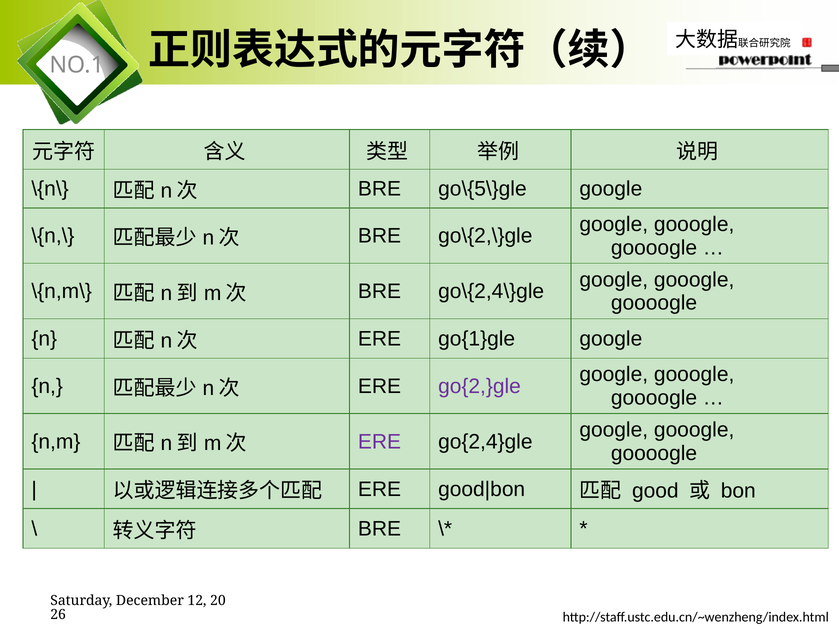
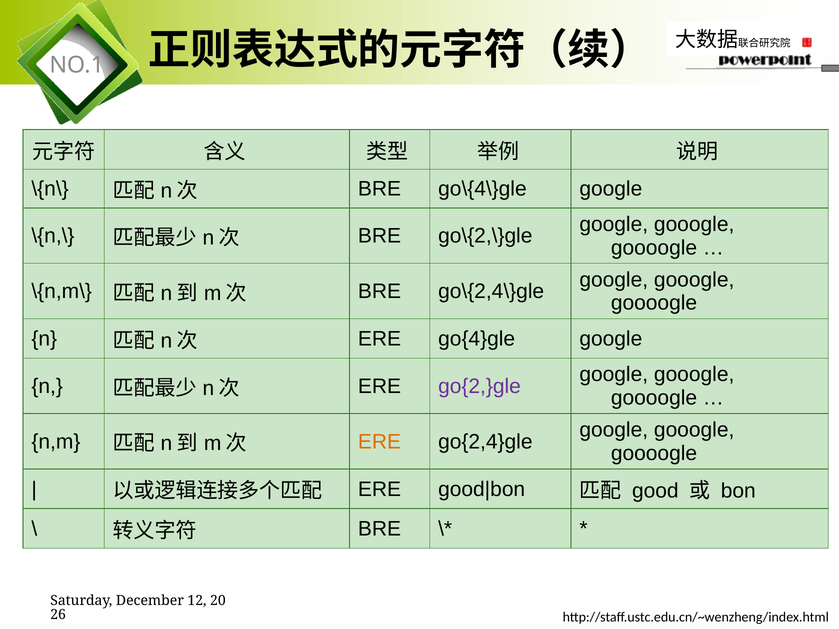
go\{5\}gle: go\{5\}gle -> go\{4\}gle (482, 189)
go{1}gle: go{1}gle -> go{4}gle (477, 339)
ERE colour: purple -> orange (379, 442)
